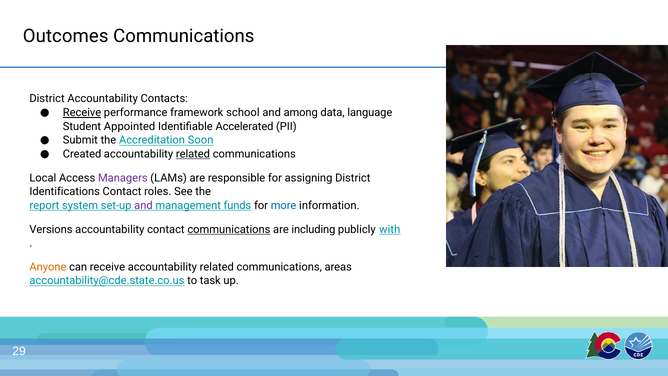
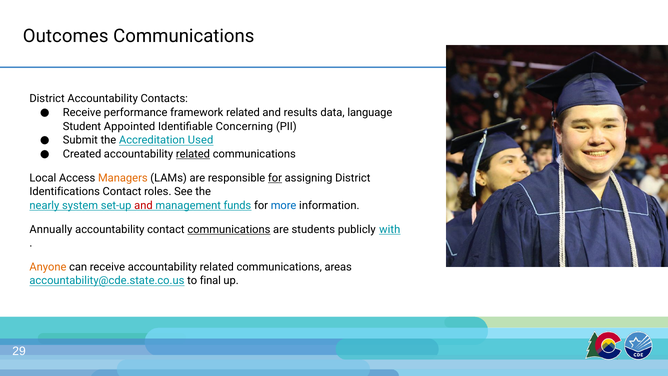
Receive underline: present -> none (82, 113)
framework school: school -> related (243, 113)
among: among -> results (301, 113)
Accelerated: Accelerated -> Concerning (244, 126)
Soon: Soon -> Used (201, 140)
Managers colour: purple -> orange (123, 178)
for underline: none -> present (275, 178)
report: report -> nearly (44, 205)
and colour: purple -> red (143, 205)
Versions: Versions -> Annually (51, 229)
including: including -> students (313, 229)
task: task -> final (210, 281)
